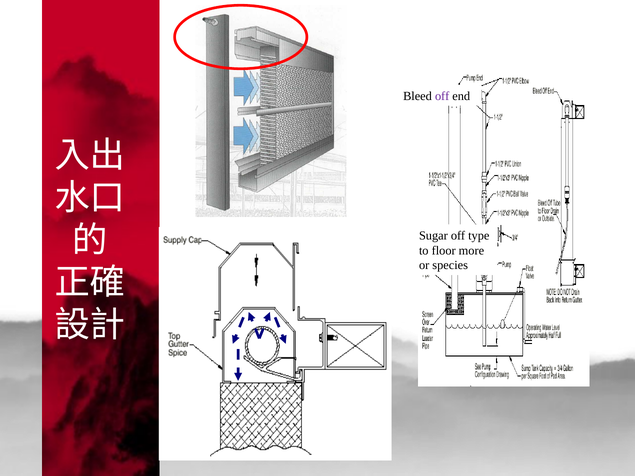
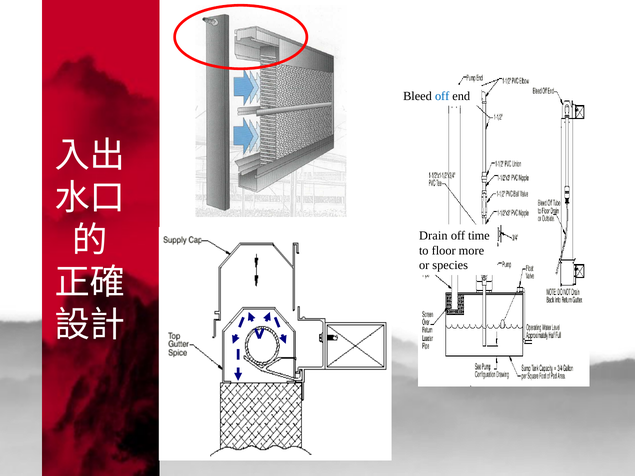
off colour: purple -> blue (442, 96)
Sugar: Sugar -> Drain (433, 236)
type: type -> time (479, 236)
